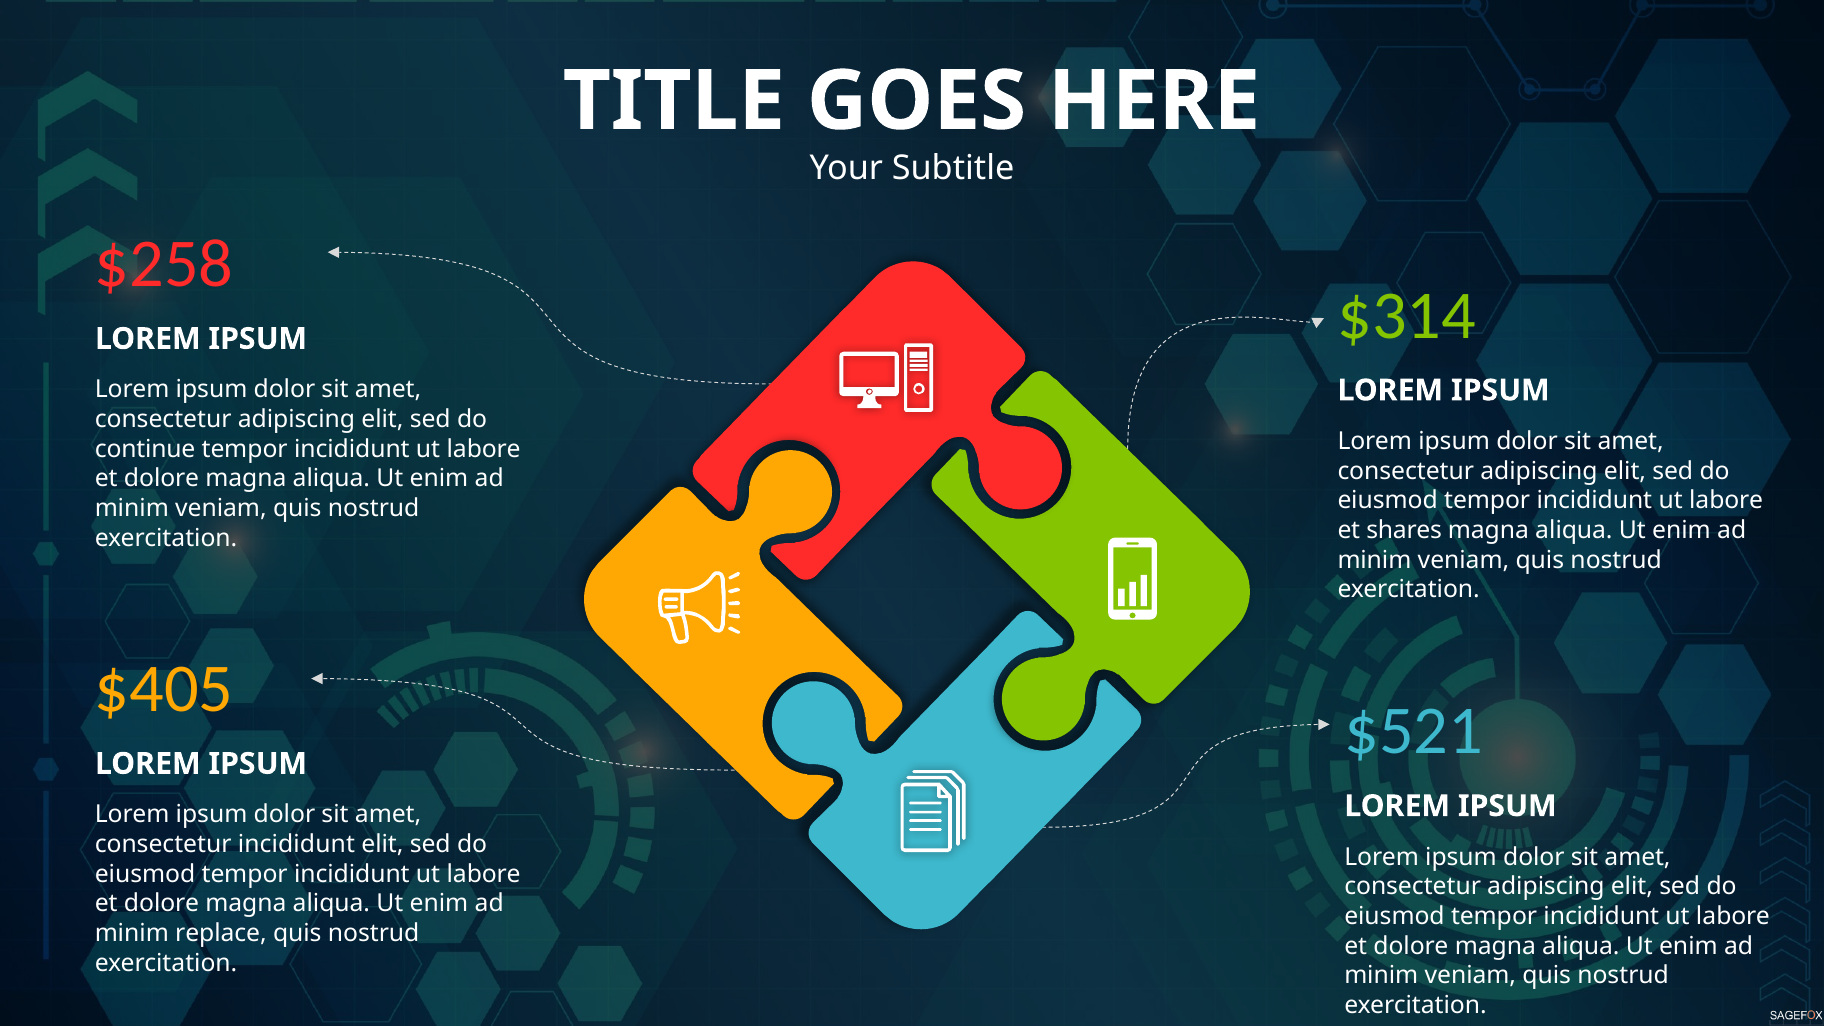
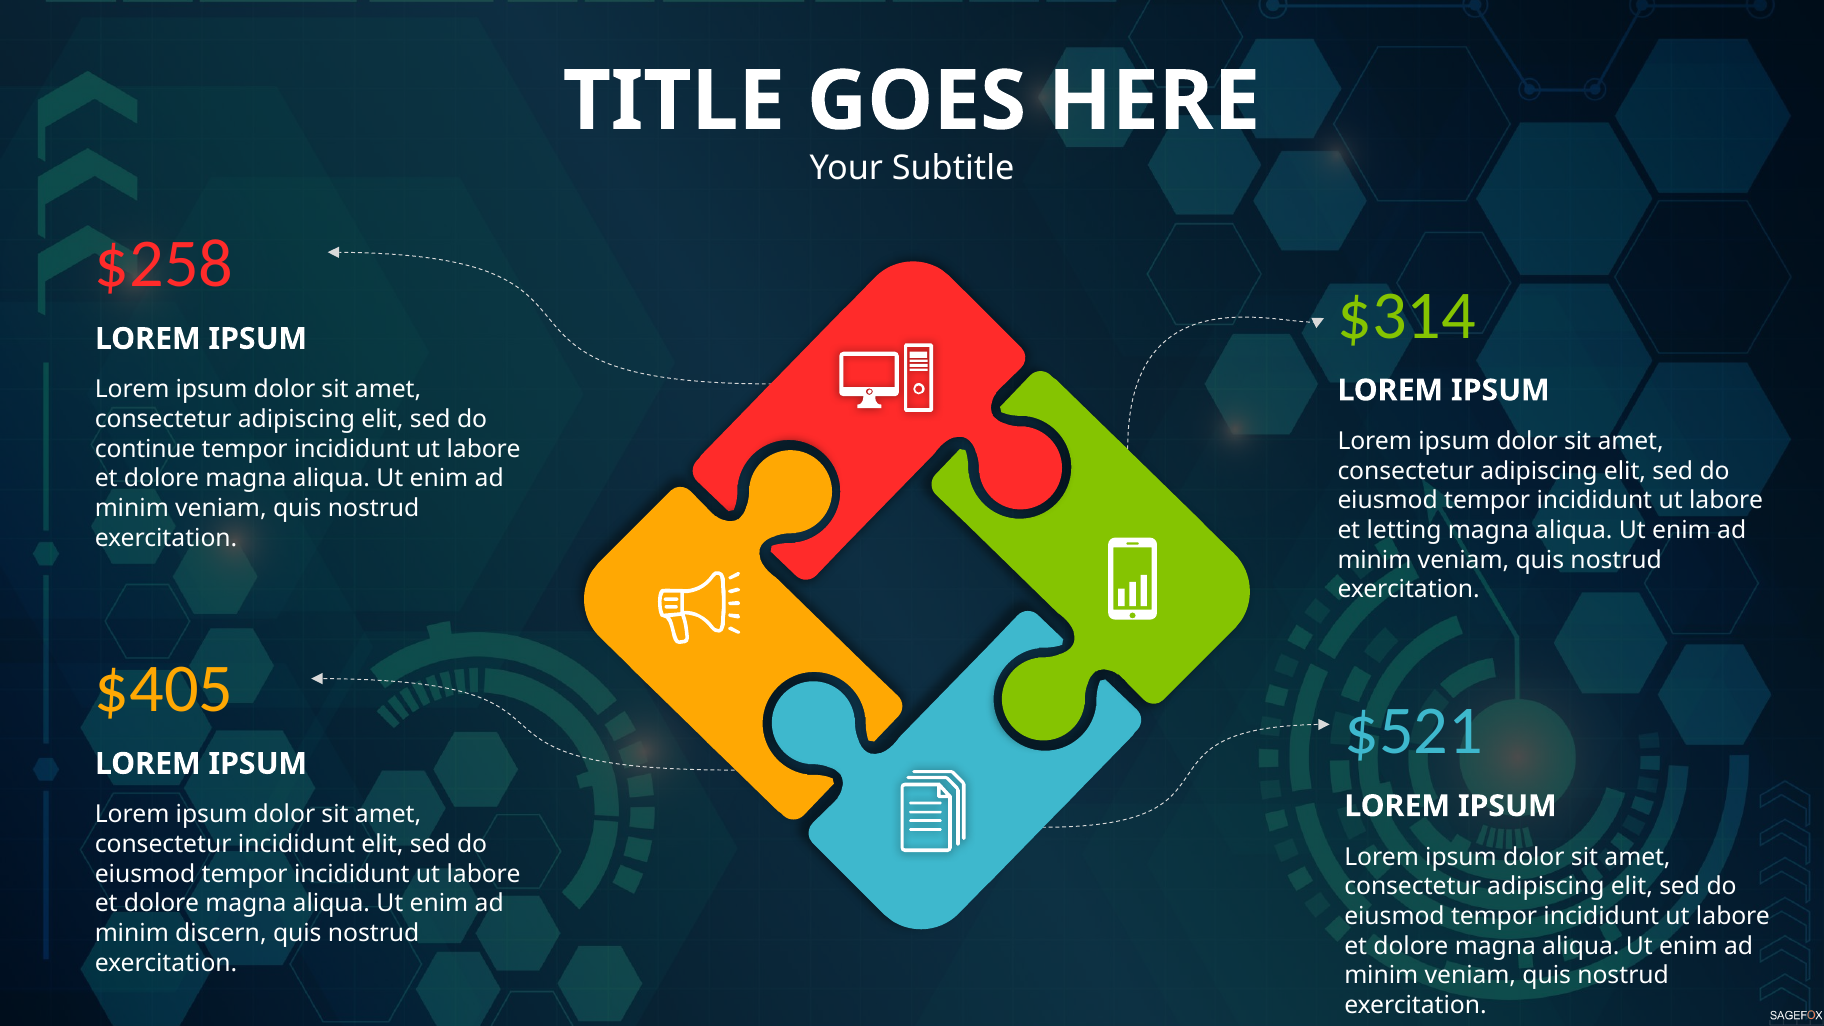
shares: shares -> letting (1404, 530)
replace: replace -> discern (221, 933)
